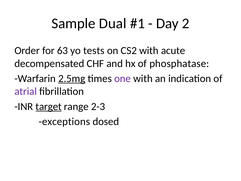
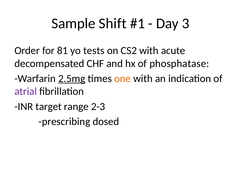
Dual: Dual -> Shift (113, 23)
2: 2 -> 3 (186, 23)
63: 63 -> 81 (63, 51)
one colour: purple -> orange (123, 78)
target underline: present -> none (49, 106)
exceptions: exceptions -> prescribing (64, 121)
